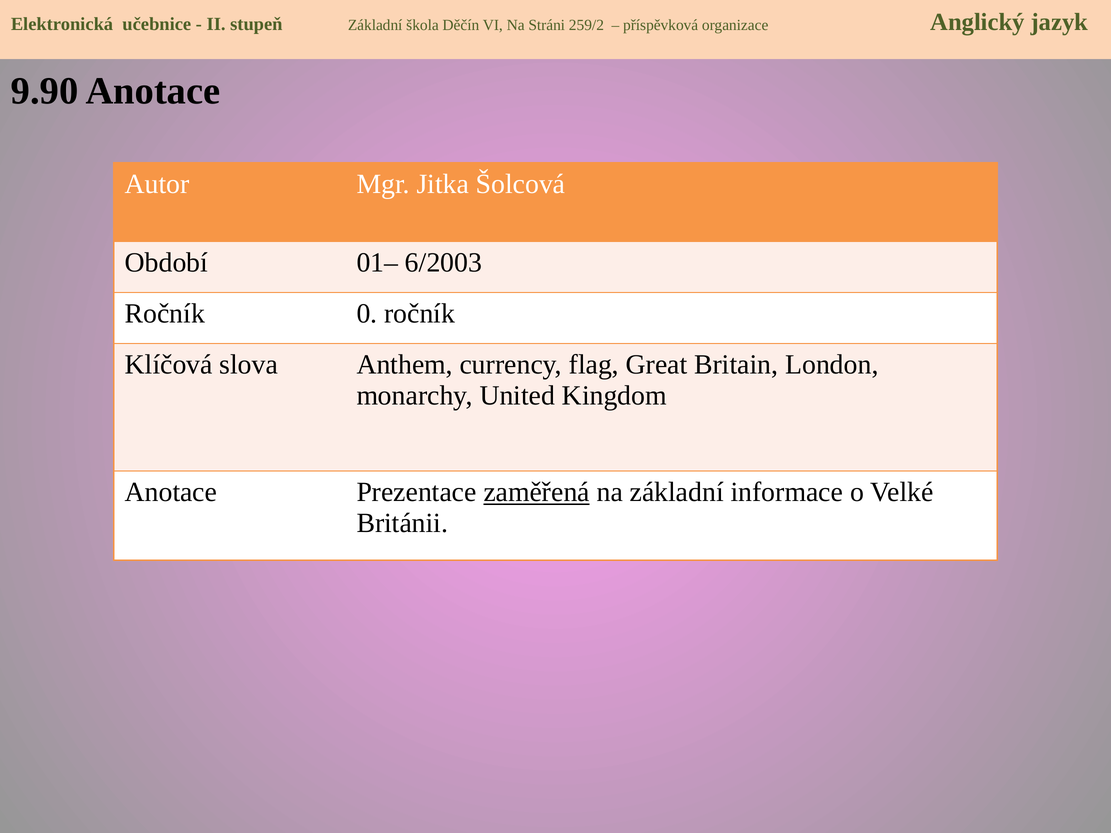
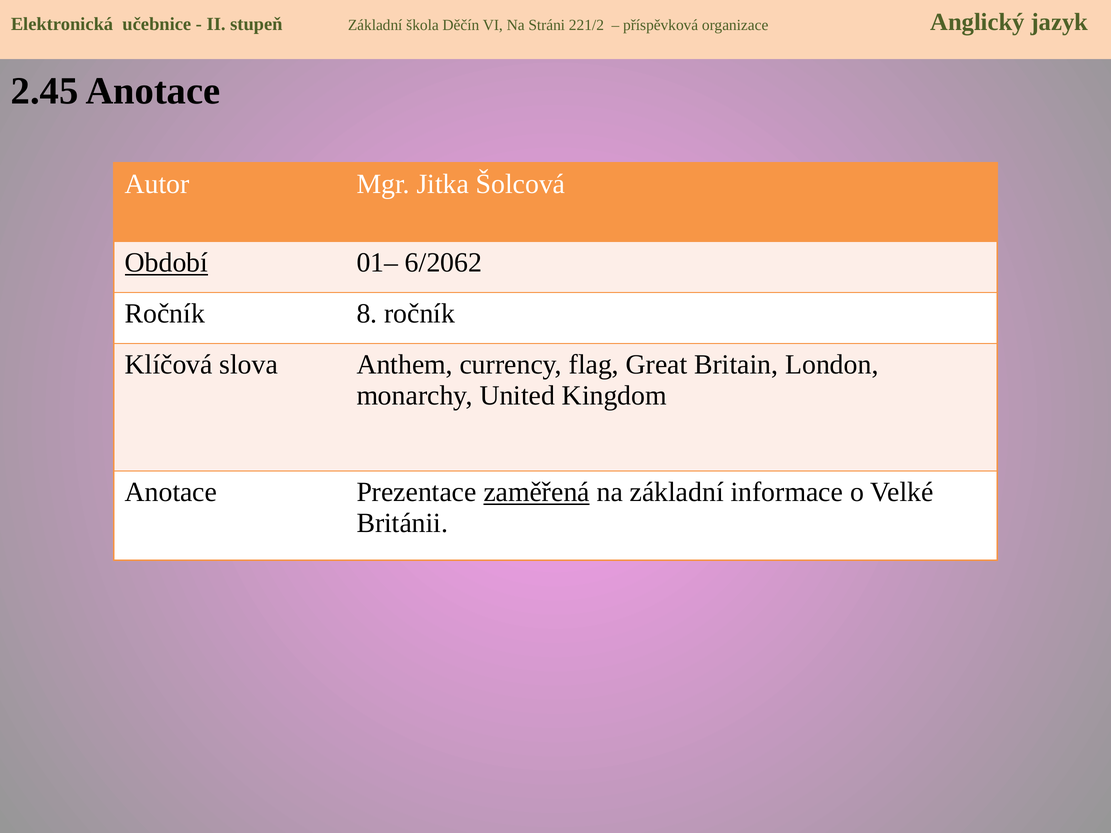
259/2: 259/2 -> 221/2 (586, 25)
9.90: 9.90 -> 2.45 (45, 91)
Období underline: none -> present (166, 263)
6/2003: 6/2003 -> 6/2062 (444, 263)
0: 0 -> 8 (367, 314)
